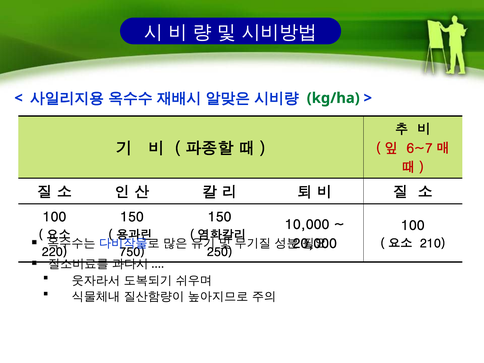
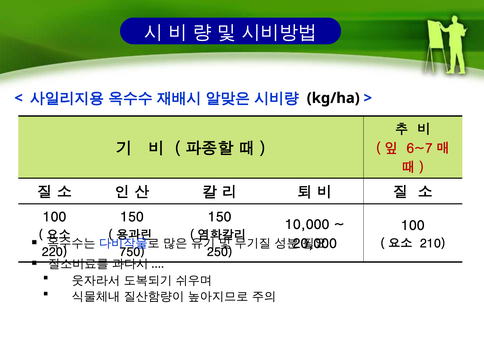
kg/ha colour: green -> black (333, 98)
